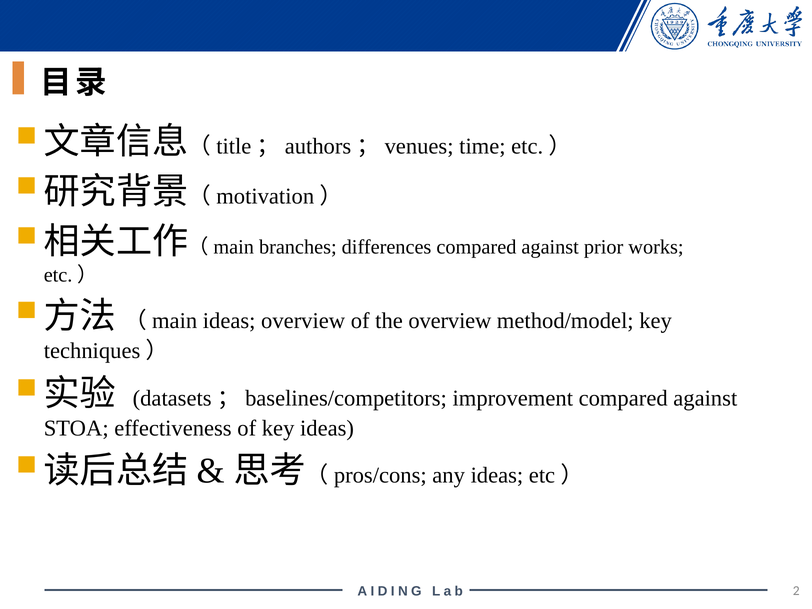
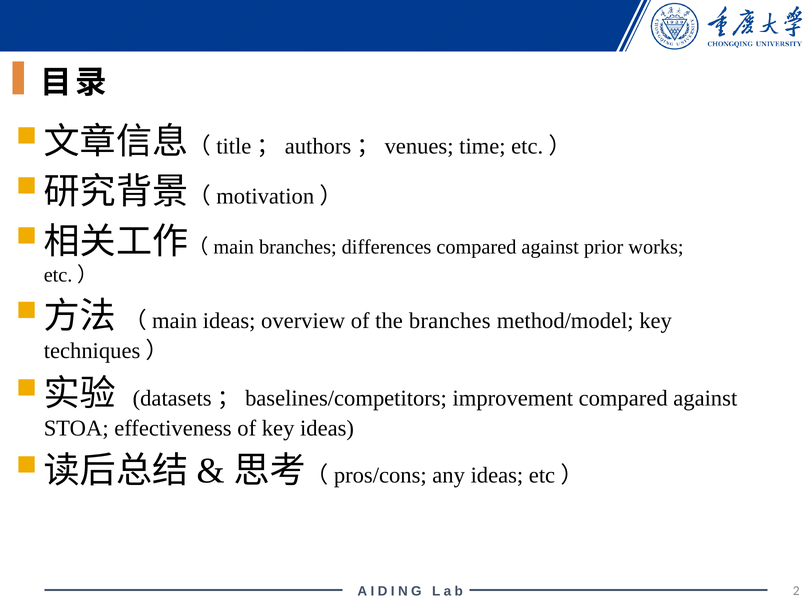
the overview: overview -> branches (450, 321)
